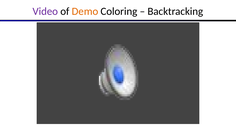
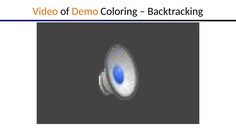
Video colour: purple -> orange (45, 11)
